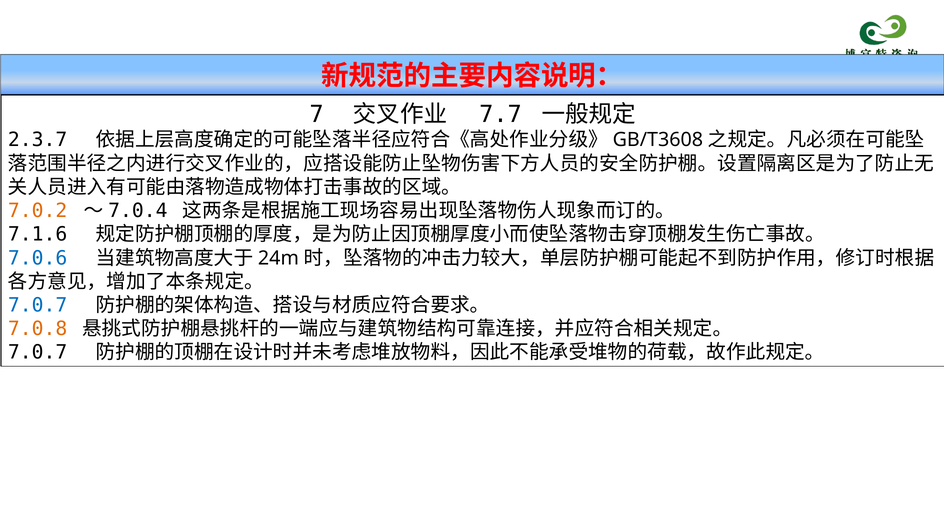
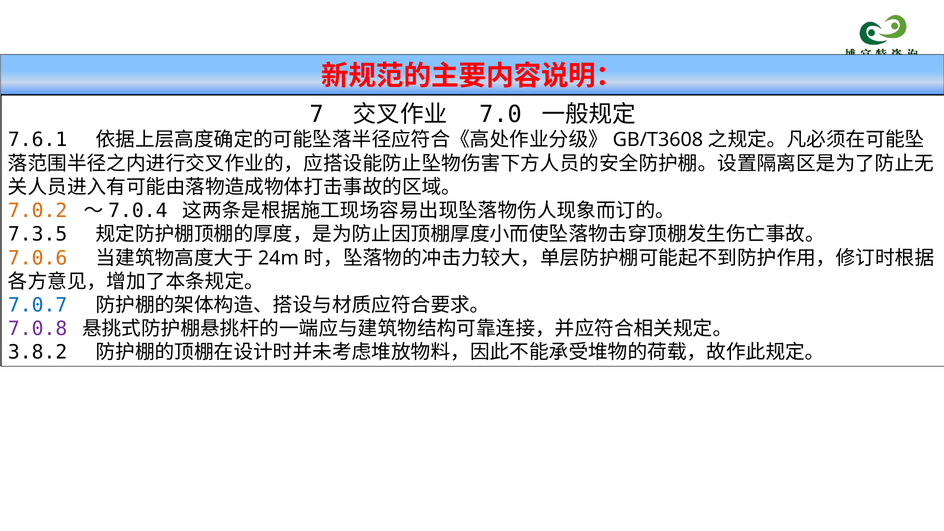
7.7: 7.7 -> 7.0 (500, 114)
2.3.7: 2.3.7 -> 7.6.1 (38, 140)
7.1.6: 7.1.6 -> 7.3.5 (38, 234)
7.0.6 colour: blue -> orange (38, 258)
7.0.8 colour: orange -> purple (38, 329)
7.0.7: 7.0.7 -> 3.8.2 (38, 352)
